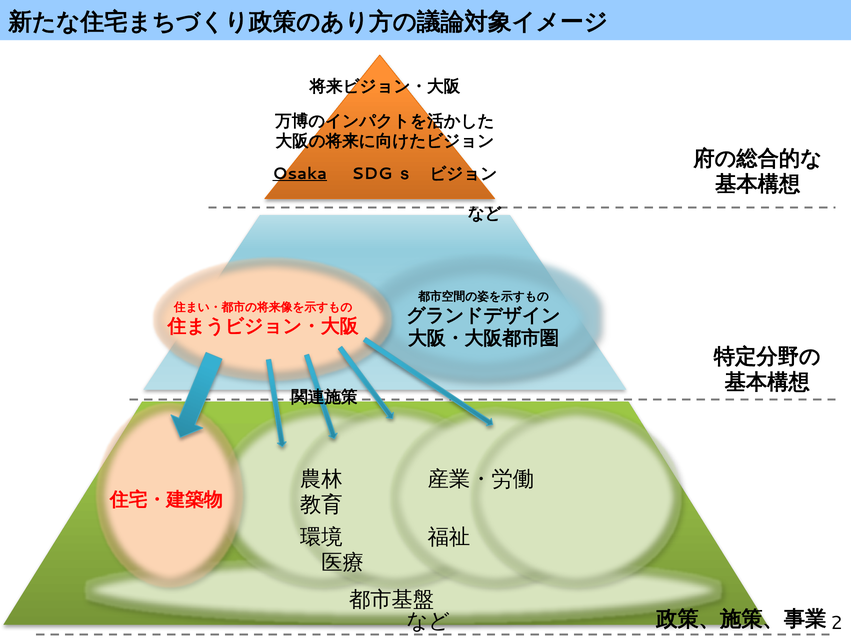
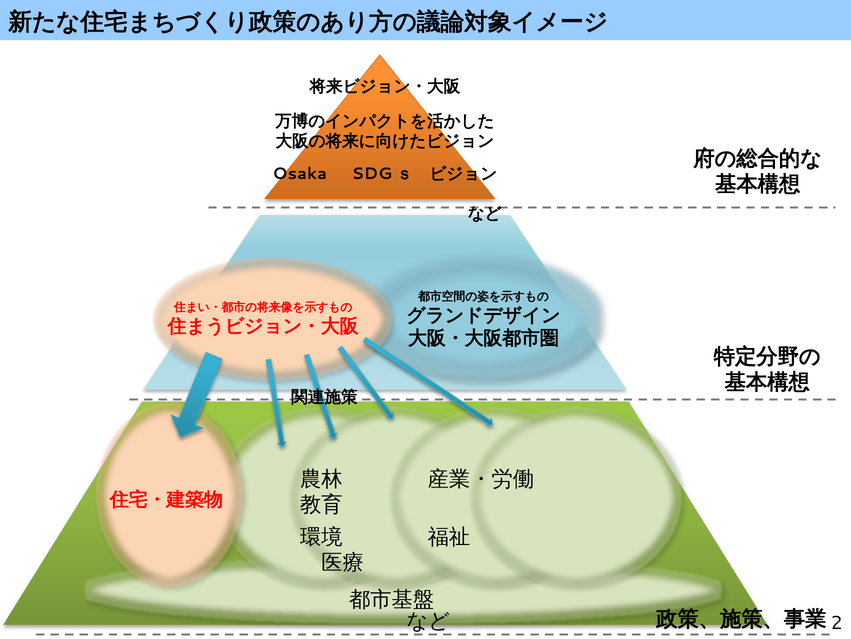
Osaka underline: present -> none (300, 173)
